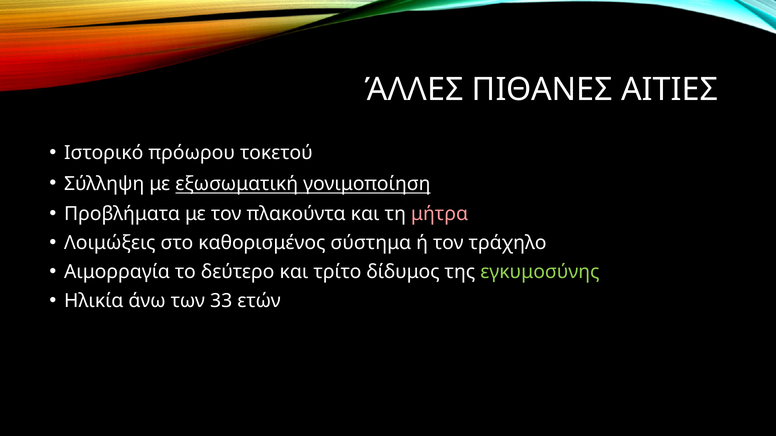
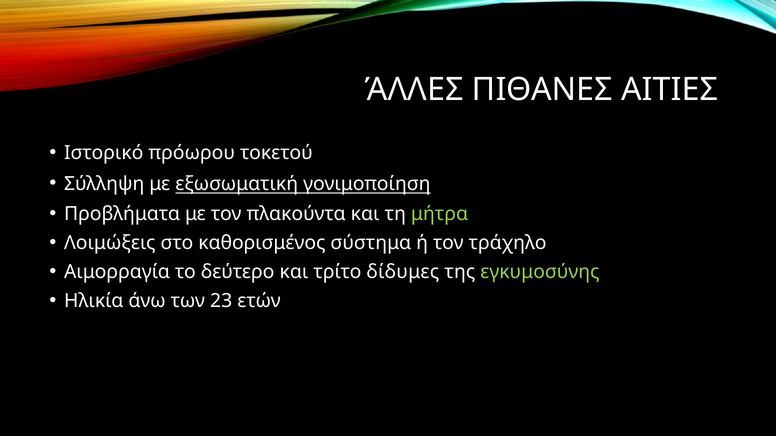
μήτρα colour: pink -> light green (440, 214)
δίδυμος: δίδυμος -> δίδυμες (403, 272)
33: 33 -> 23 (221, 301)
